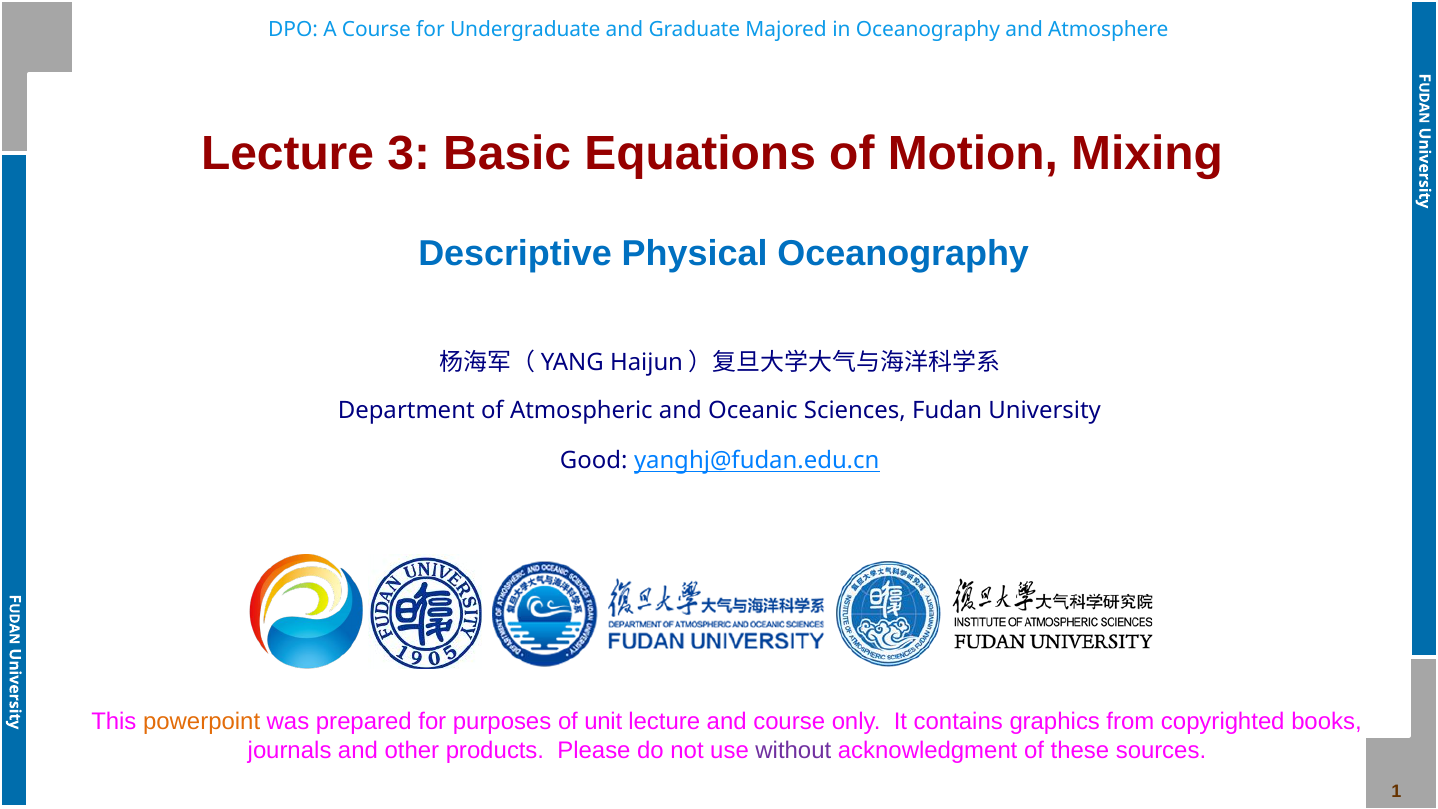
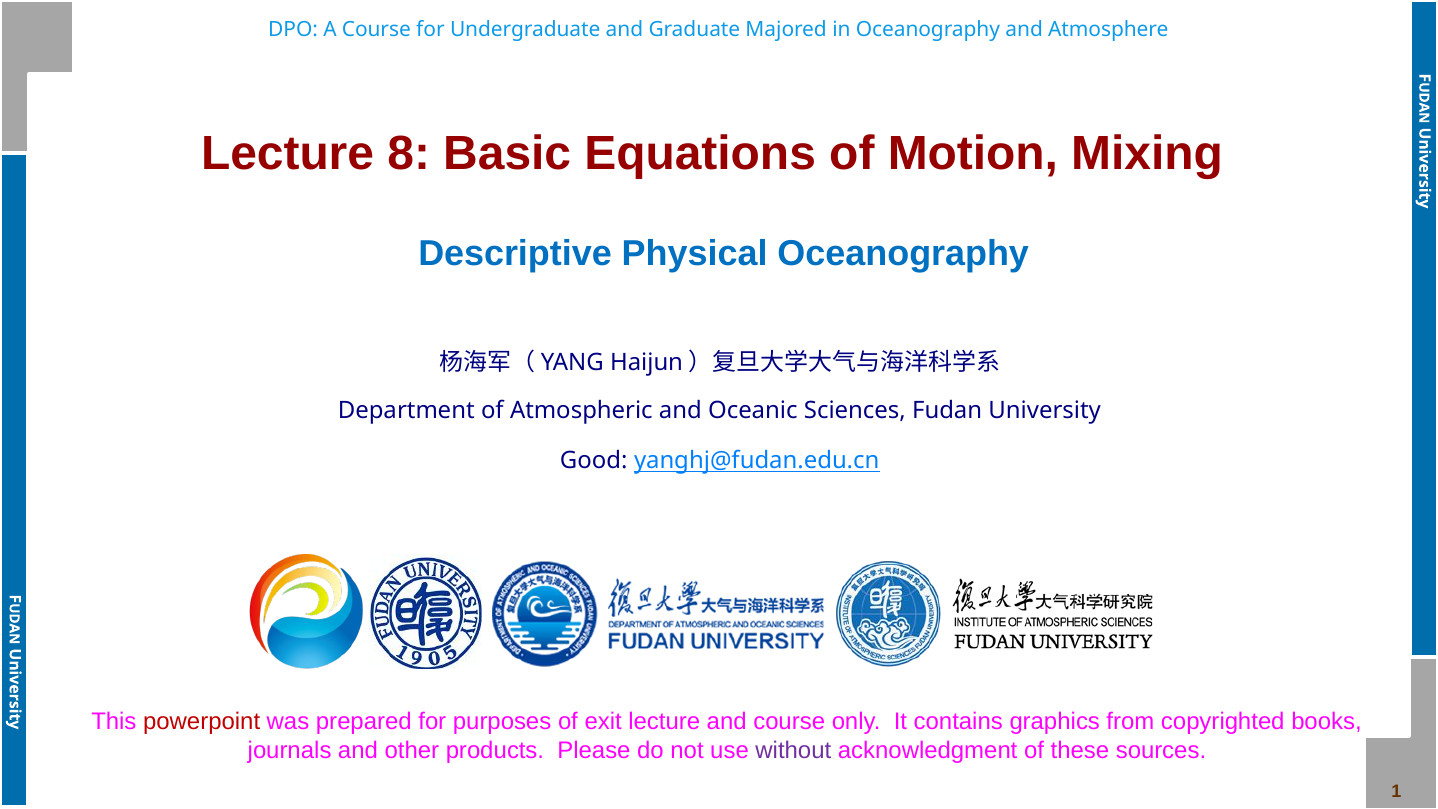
3: 3 -> 8 (409, 154)
powerpoint colour: orange -> red (202, 722)
unit: unit -> exit (603, 722)
